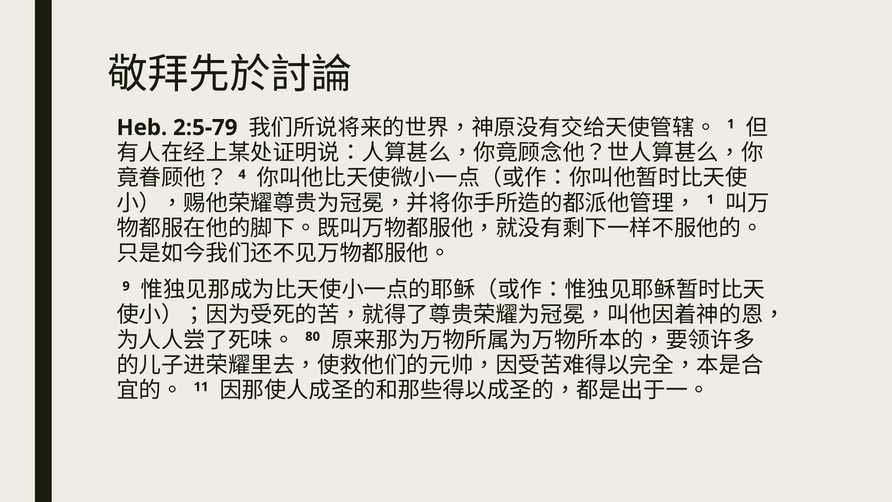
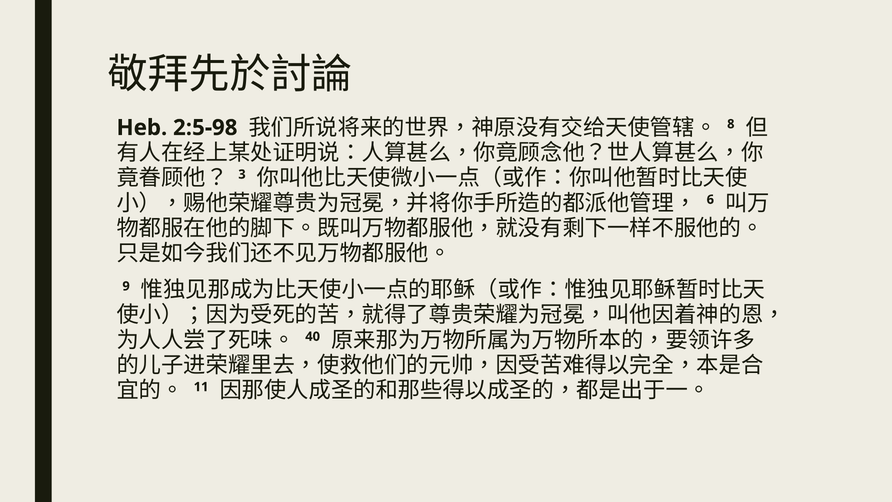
2:5-79: 2:5-79 -> 2:5-98 (205, 128)
1: 1 -> 8 (731, 124)
4: 4 -> 3 (242, 174)
1: 1 -> 6 (710, 199)
80: 80 -> 40 (313, 336)
